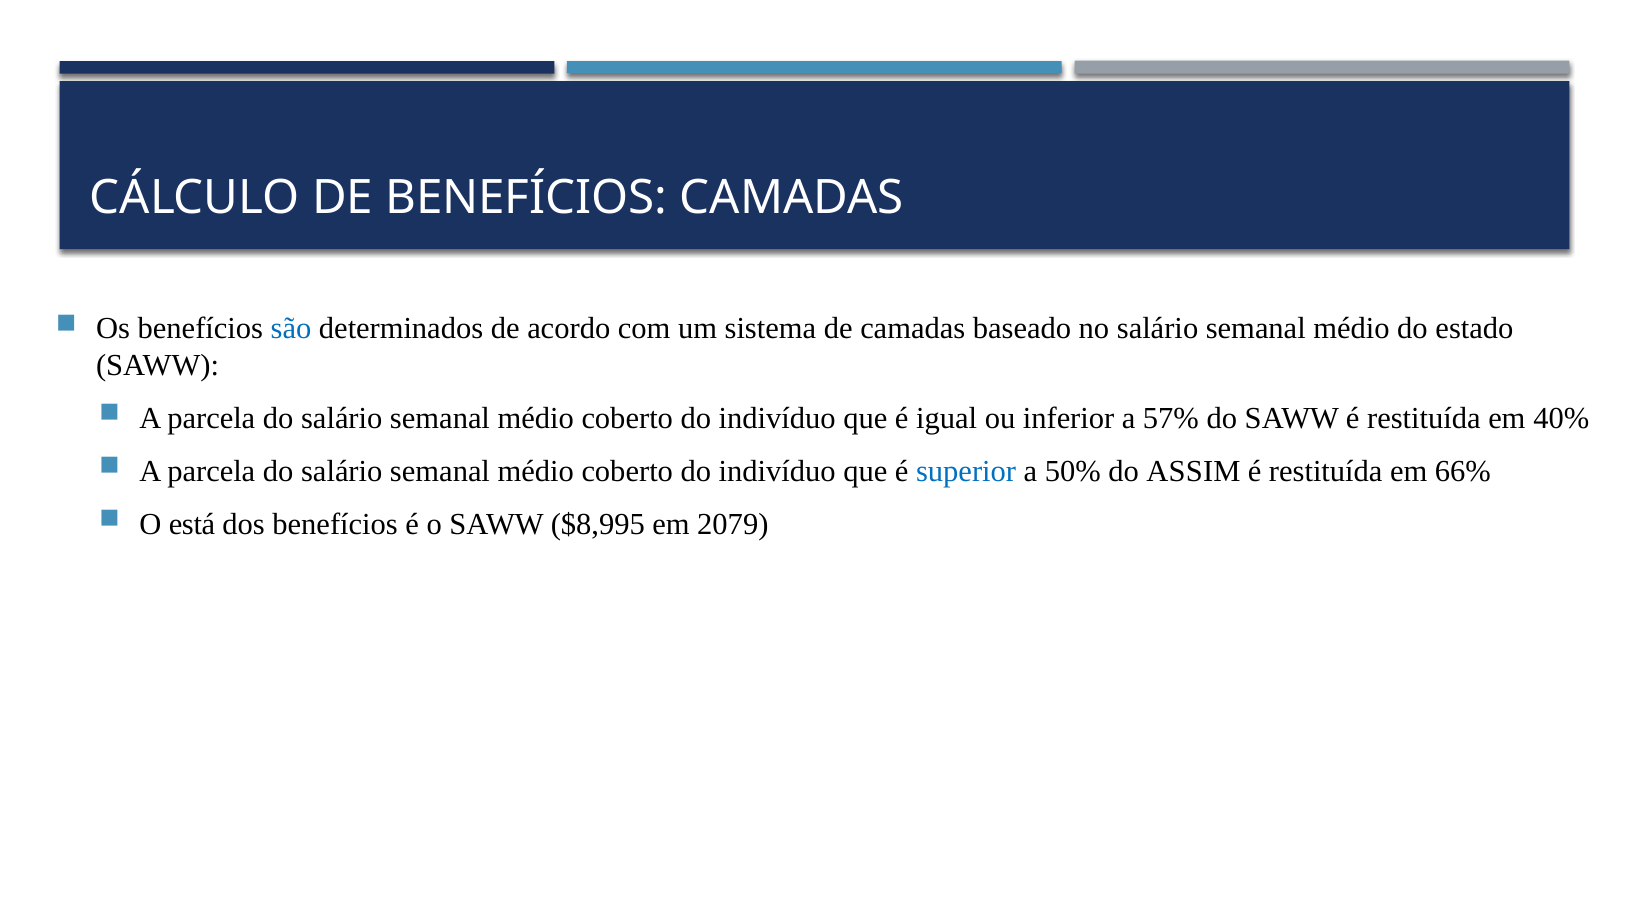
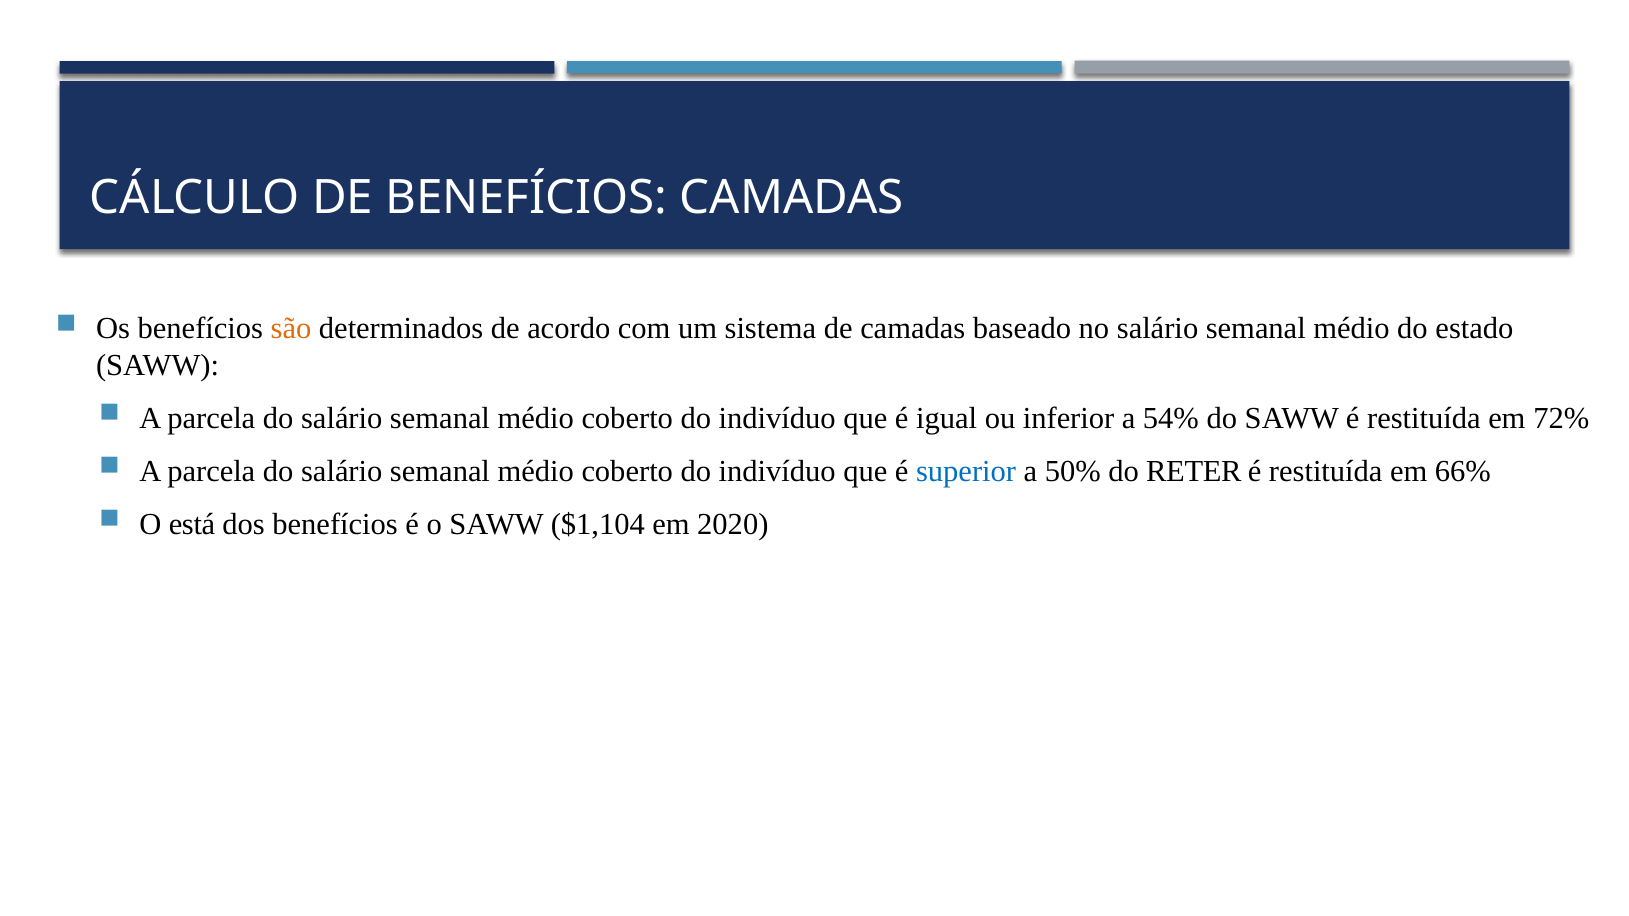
são colour: blue -> orange (291, 329)
57%: 57% -> 54% (1171, 418)
40%: 40% -> 72% (1561, 418)
ASSIM: ASSIM -> RETER (1194, 471)
$8,995: $8,995 -> $1,104 (598, 524)
2079: 2079 -> 2020 (733, 524)
